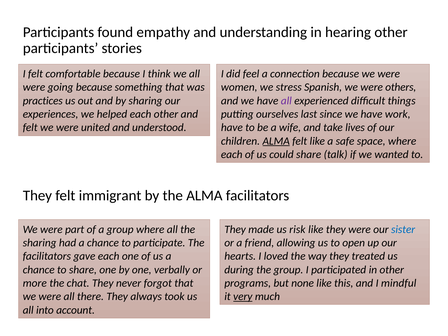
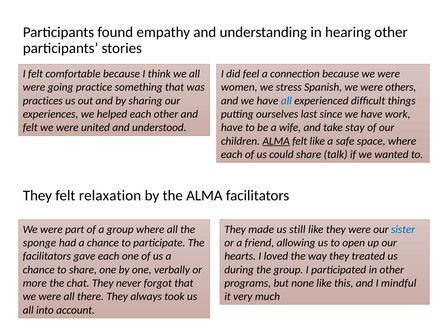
going because: because -> practice (94, 87)
all colour: purple -> blue (286, 101)
lives: lives -> stay (355, 128)
immigrant: immigrant -> relaxation (110, 196)
risk: risk -> still (297, 229)
sharing: sharing -> sponge (40, 243)
very underline: present -> none (243, 297)
